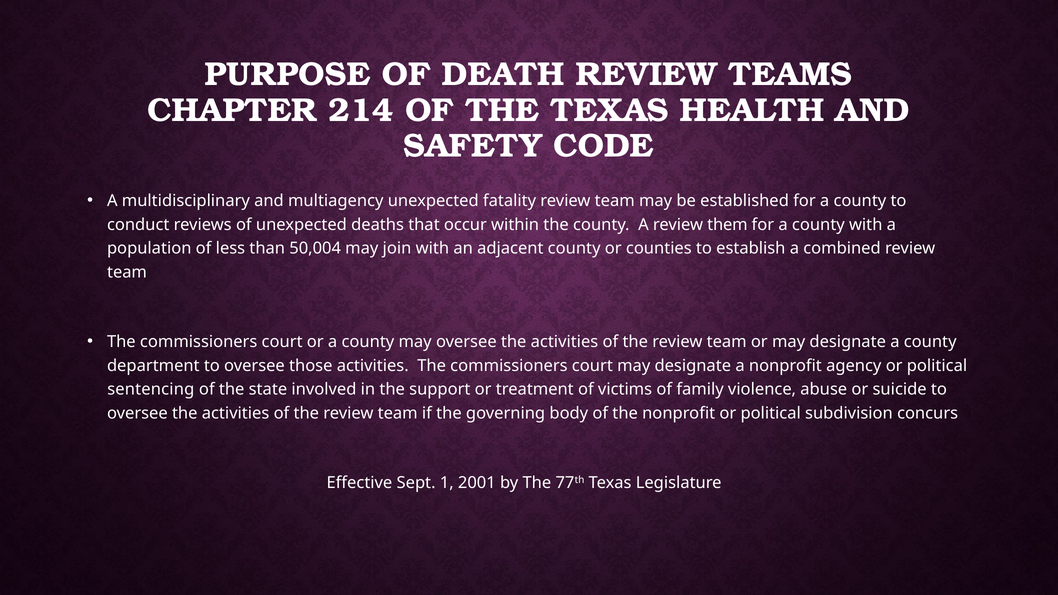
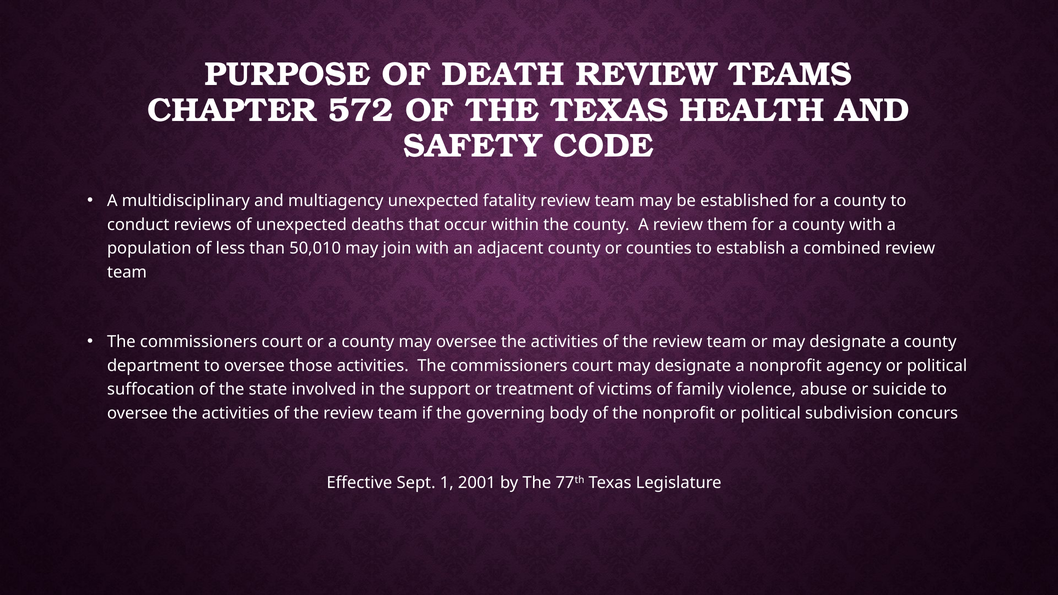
214: 214 -> 572 (361, 110)
50,004: 50,004 -> 50,010 (315, 248)
sentencing: sentencing -> suffocation (151, 390)
